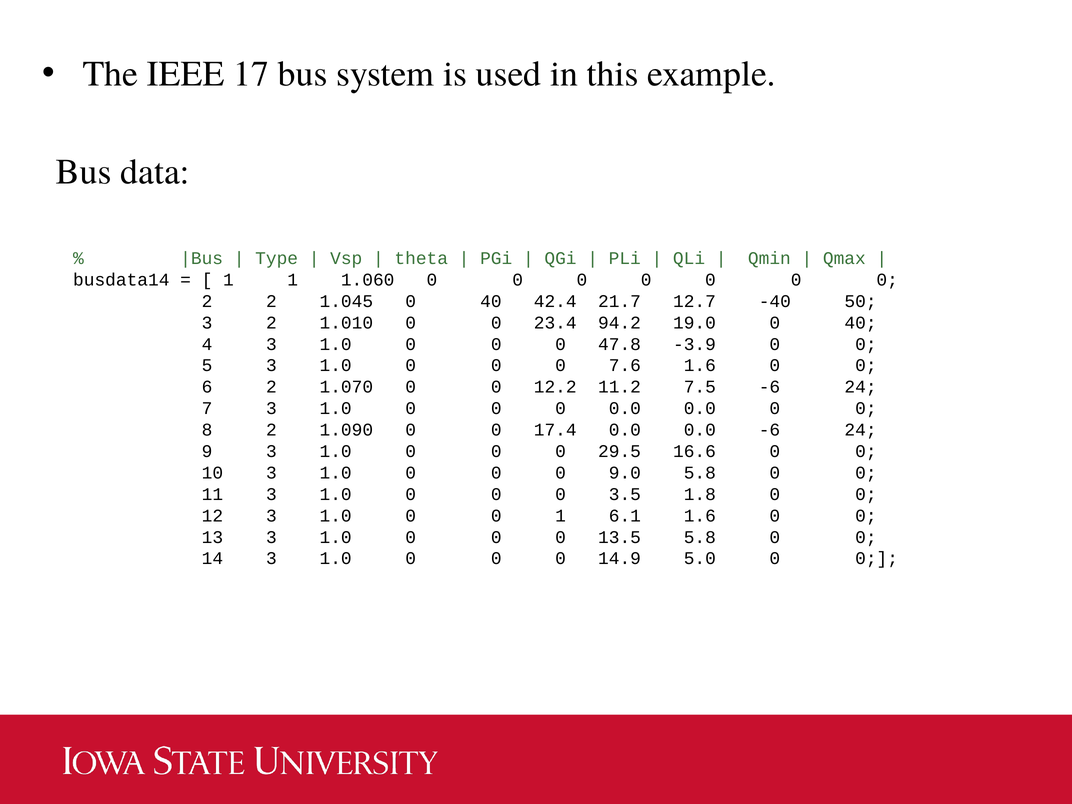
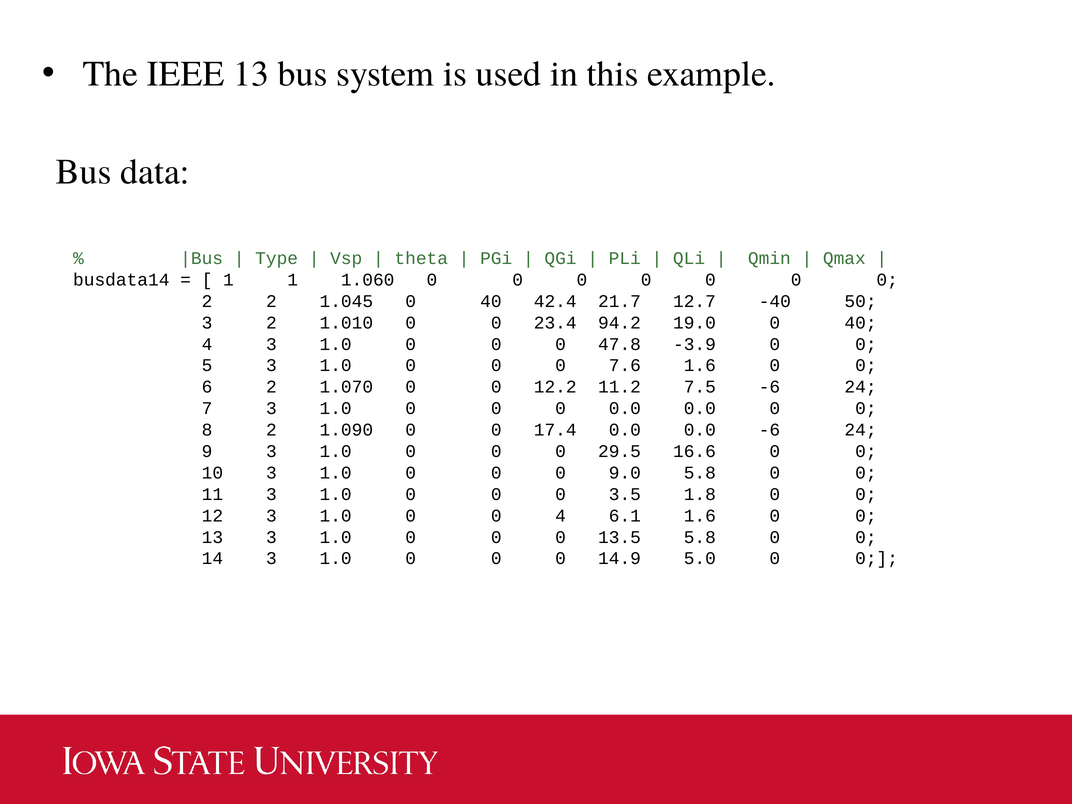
IEEE 17: 17 -> 13 (251, 74)
0 1: 1 -> 4 (561, 516)
